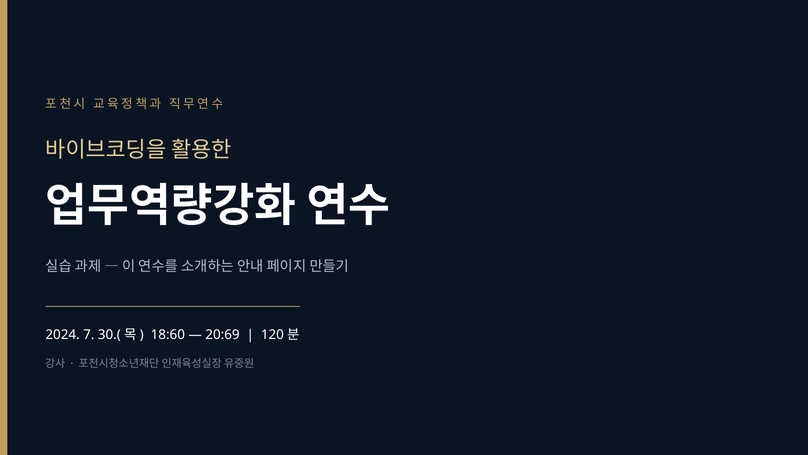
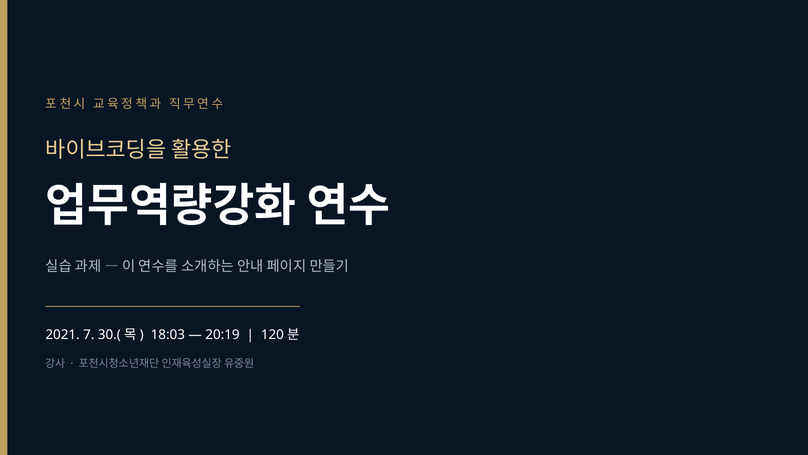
2024: 2024 -> 2021 (63, 334)
18:60: 18:60 -> 18:03 (168, 334)
20:69: 20:69 -> 20:19 (223, 334)
